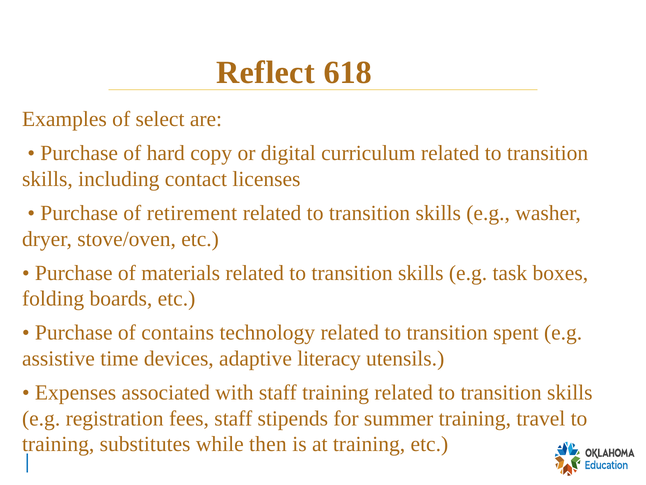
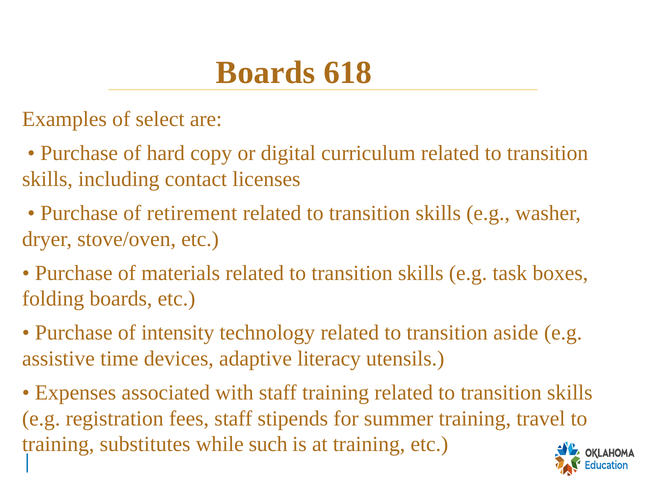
Reflect: Reflect -> Boards (266, 72)
contains: contains -> intensity (178, 332)
spent: spent -> aside (516, 332)
then: then -> such (268, 444)
